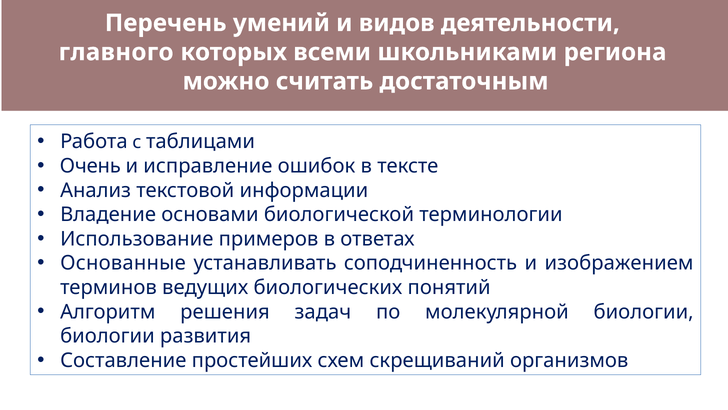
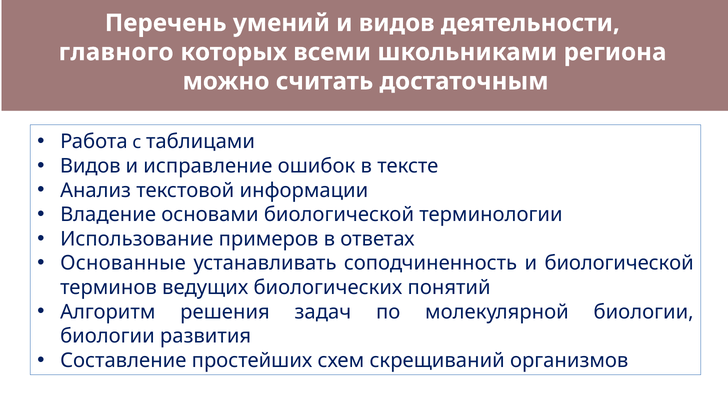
Очень: Очень -> Видов (90, 166)
и изображением: изображением -> биологической (619, 263)
